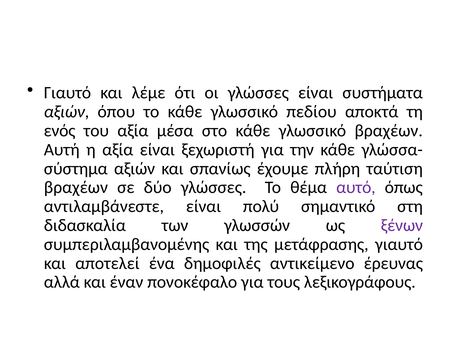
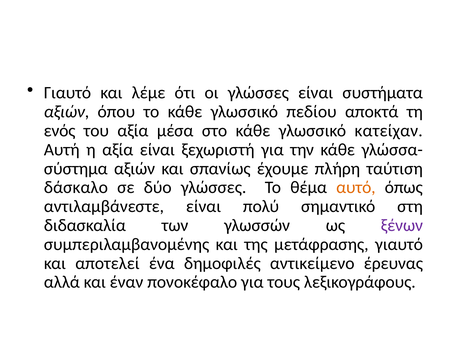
γλωσσικό βραχέων: βραχέων -> κατείχαν (389, 131)
βραχέων: βραχέων -> δάσκαλο (76, 187)
αυτό colour: purple -> orange (356, 187)
